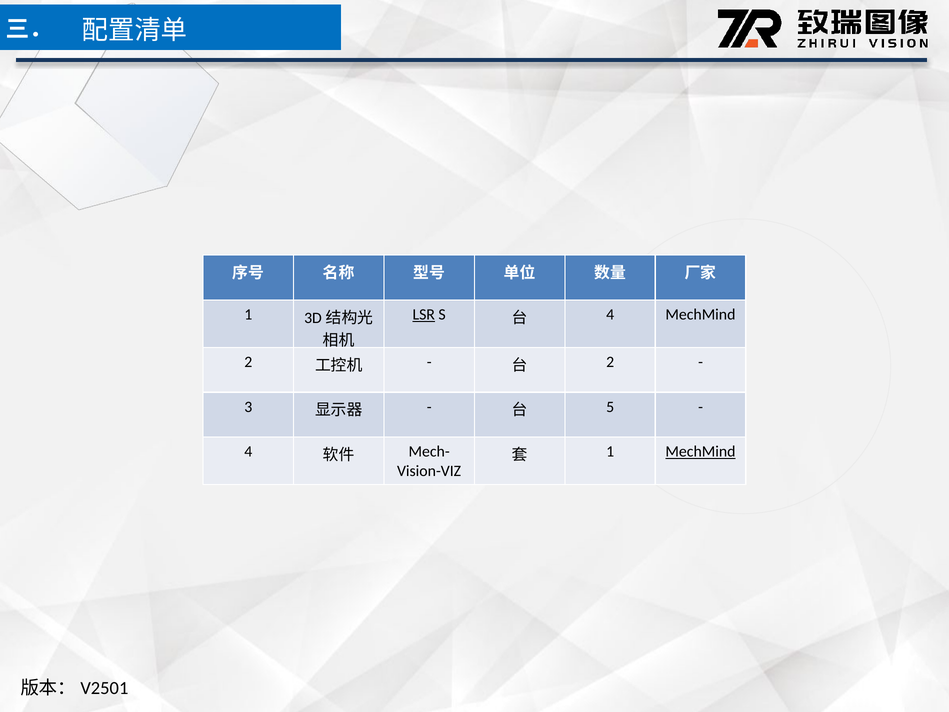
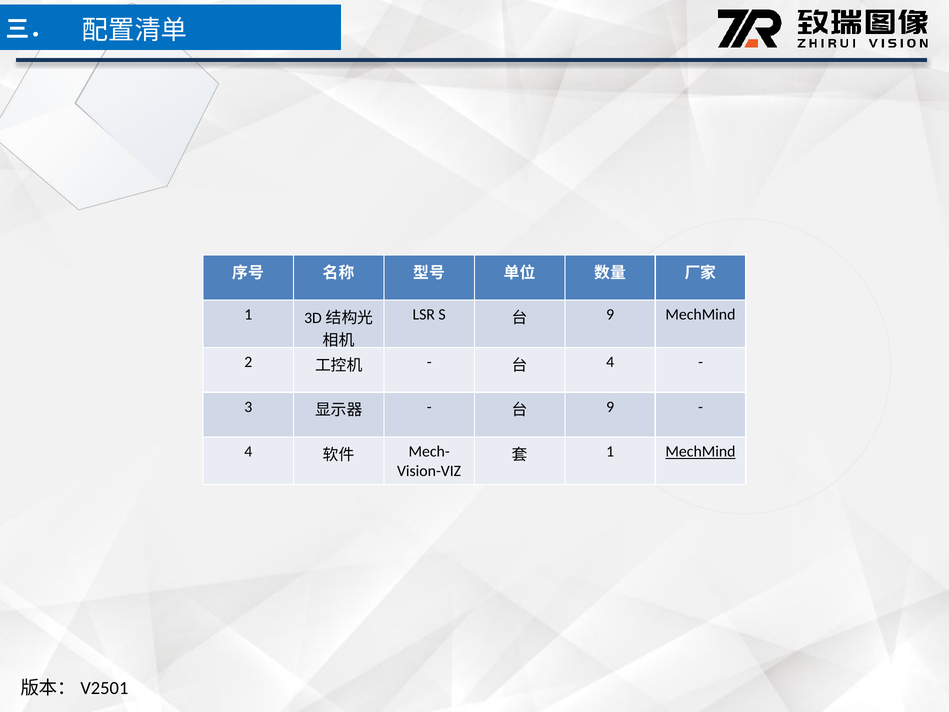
LSR underline: present -> none (424, 314)
4: 4 -> 9 (610, 314)
2: 2 -> 4 (610, 362)
5: 5 -> 9 (610, 407)
